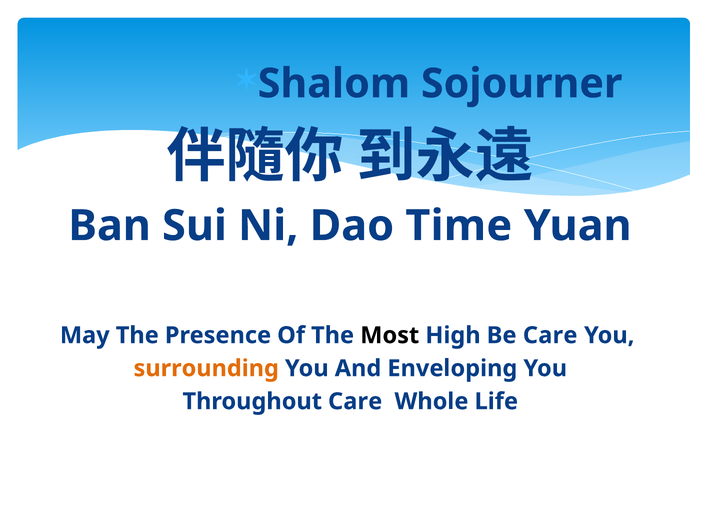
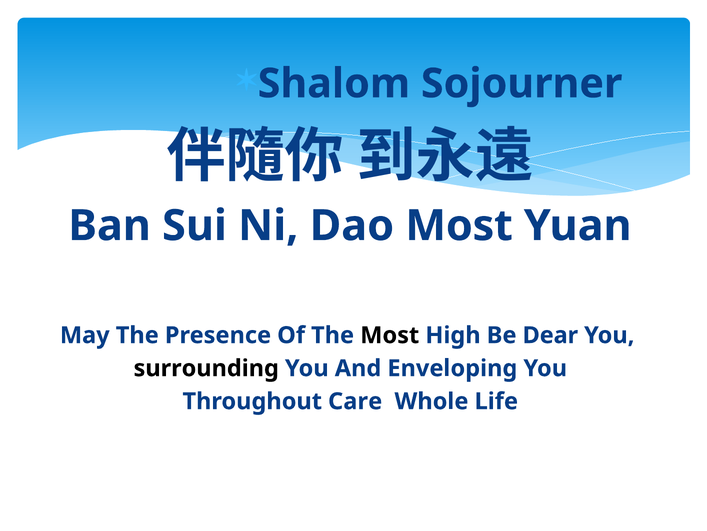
Dao Time: Time -> Most (459, 226)
Be Care: Care -> Dear (550, 335)
surrounding colour: orange -> black (206, 368)
